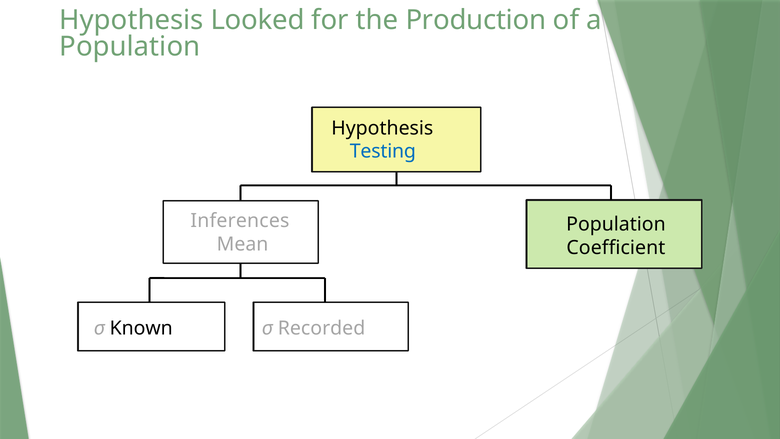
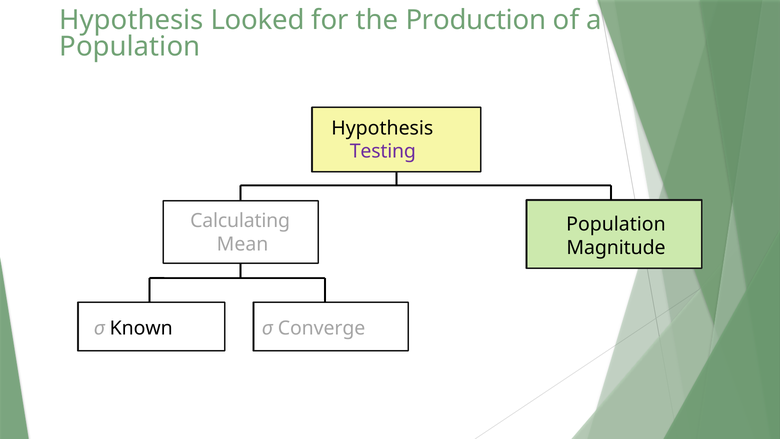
Testing colour: blue -> purple (383, 151)
Inferences: Inferences -> Calculating (240, 221)
Coefficient: Coefficient -> Magnitude (616, 248)
Recorded: Recorded -> Converge (322, 328)
